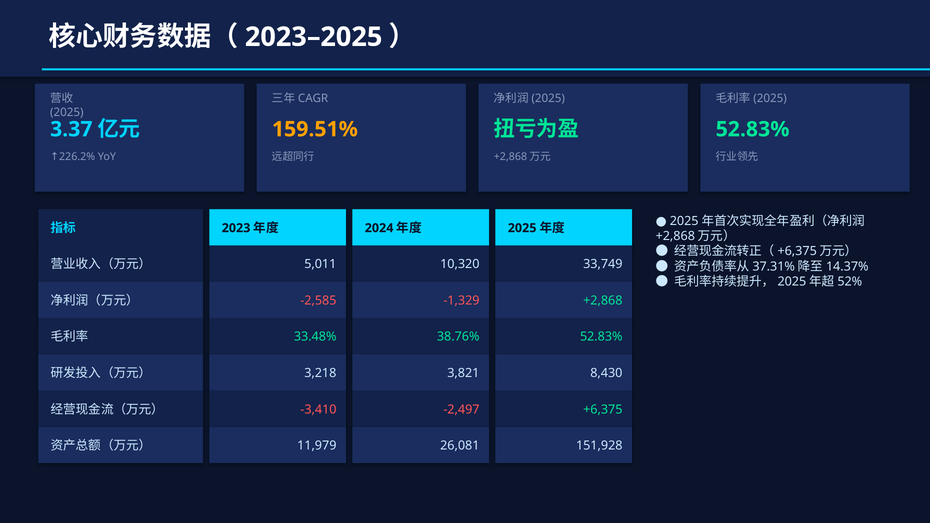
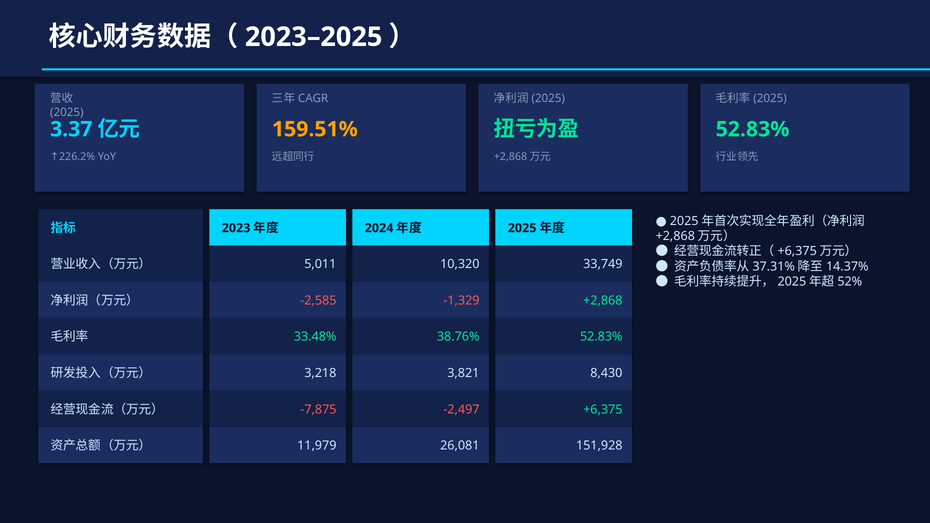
-3,410: -3,410 -> -7,875 (318, 410)
